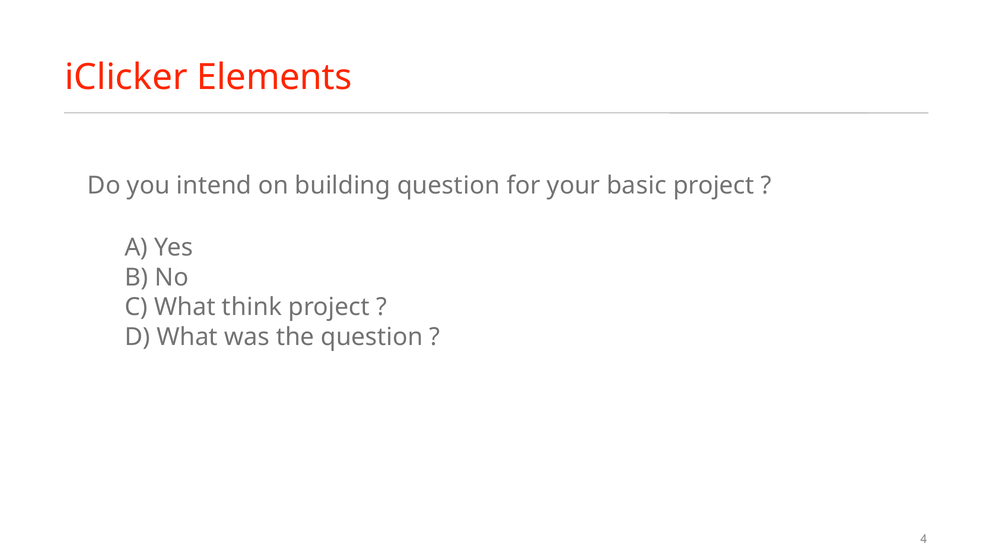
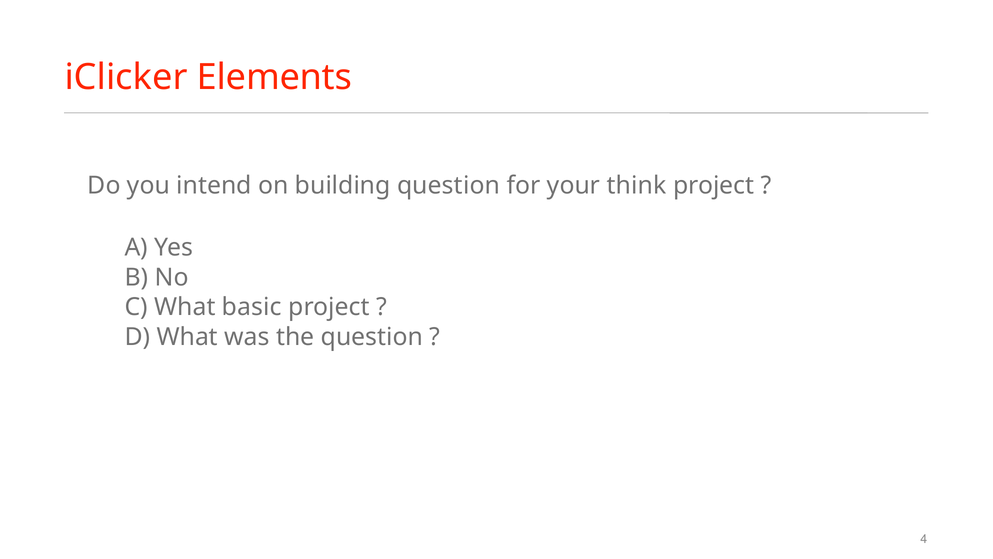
basic: basic -> think (637, 186)
think: think -> basic (252, 307)
